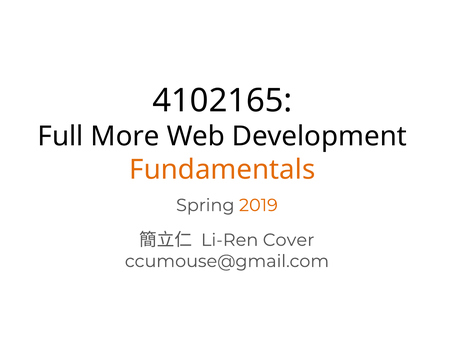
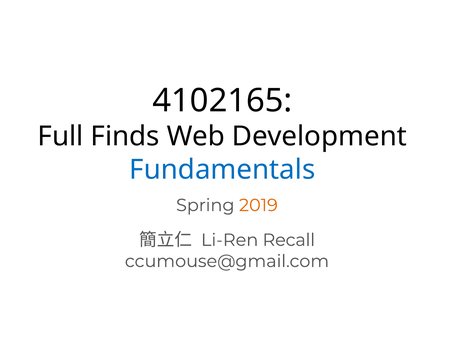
More: More -> Finds (125, 137)
Fundamentals colour: orange -> blue (222, 170)
Cover: Cover -> Recall (289, 240)
